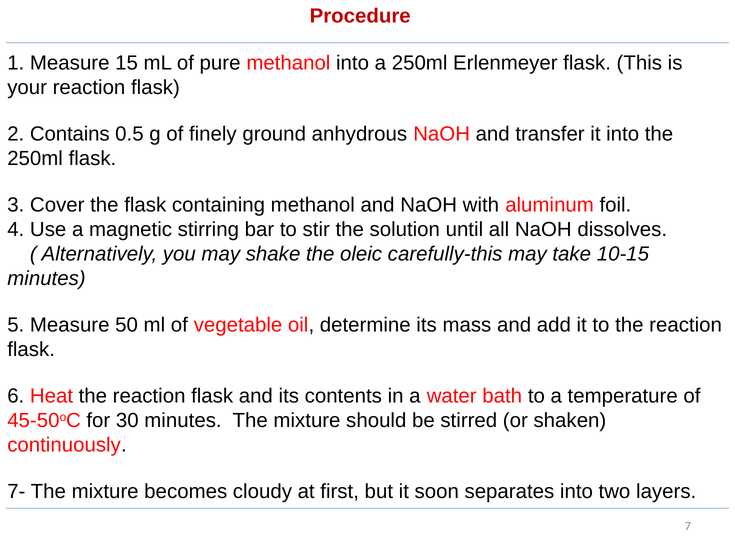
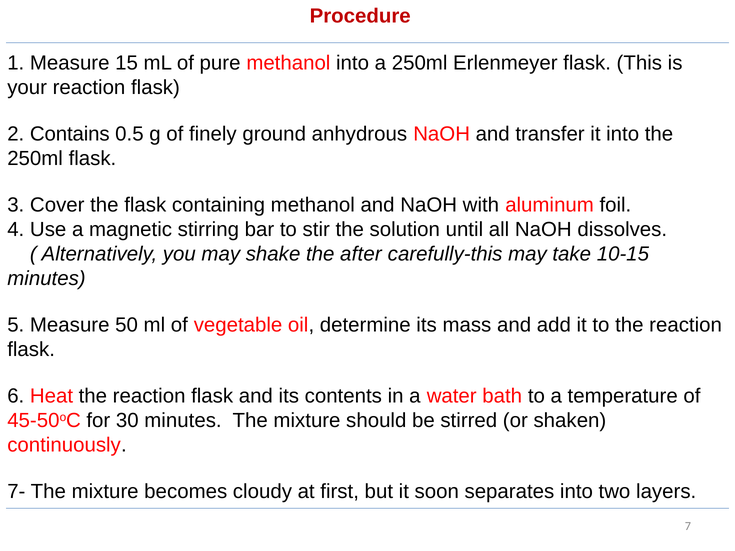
oleic: oleic -> after (361, 254)
